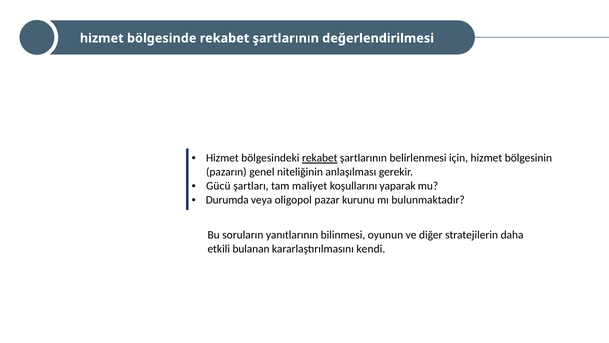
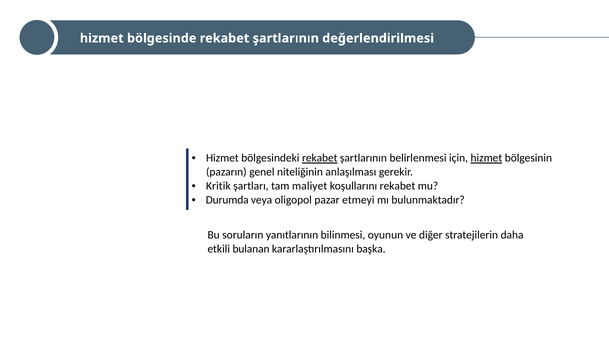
hizmet underline: none -> present (486, 158)
Gücü: Gücü -> Kritik (218, 186)
koşullarını yaparak: yaparak -> rekabet (398, 186)
kurunu: kurunu -> etmeyi (358, 200)
kendi: kendi -> başka (371, 248)
